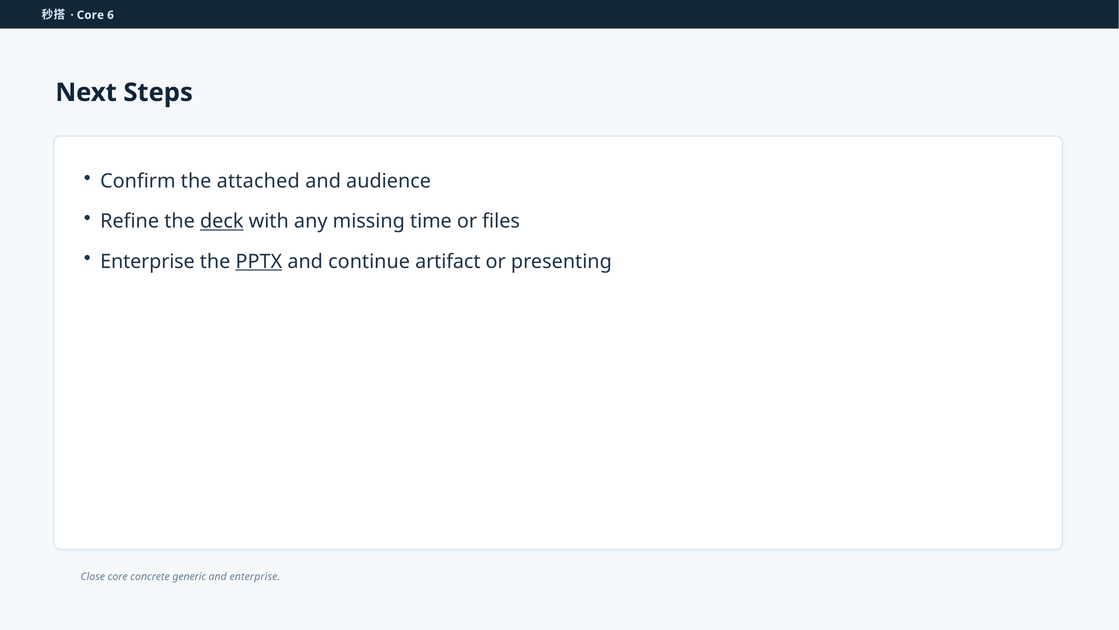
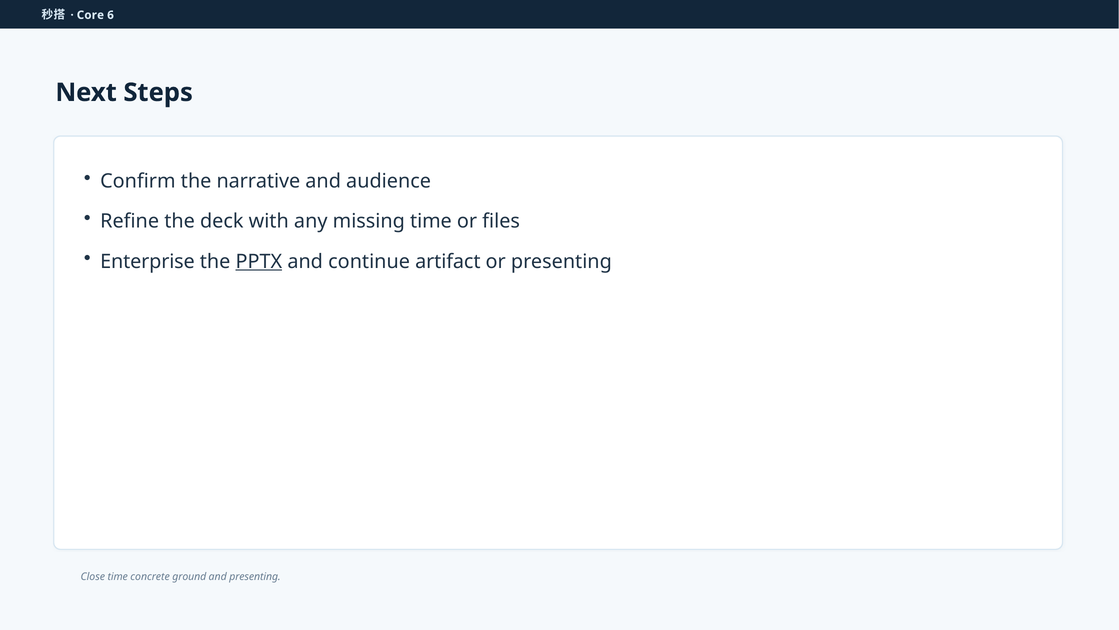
attached: attached -> narrative (258, 181)
deck underline: present -> none (222, 221)
Close core: core -> time (118, 576)
generic: generic -> ground (189, 576)
and enterprise: enterprise -> presenting (255, 576)
